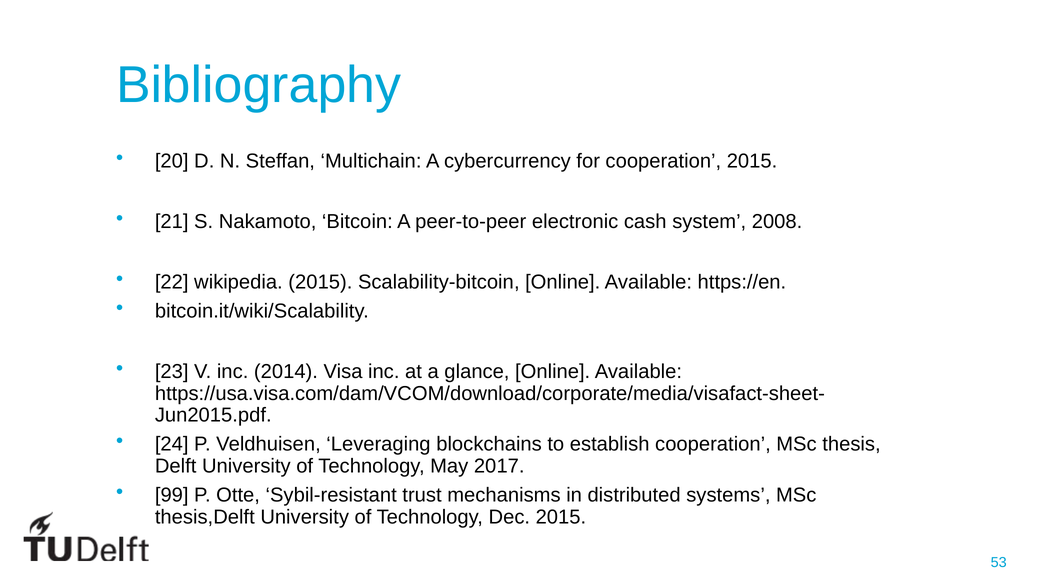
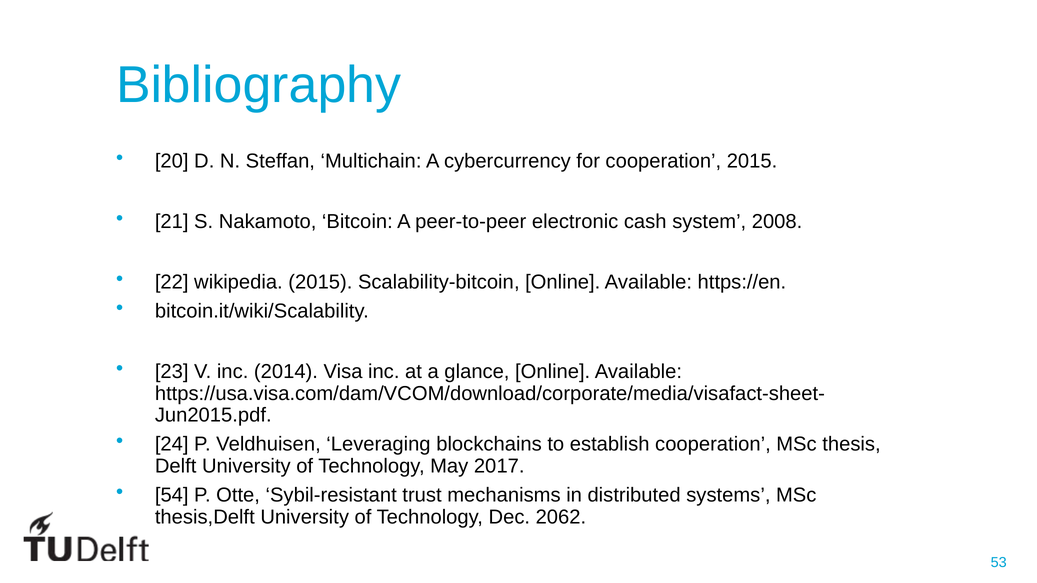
99: 99 -> 54 (172, 495)
Dec 2015: 2015 -> 2062 (561, 517)
